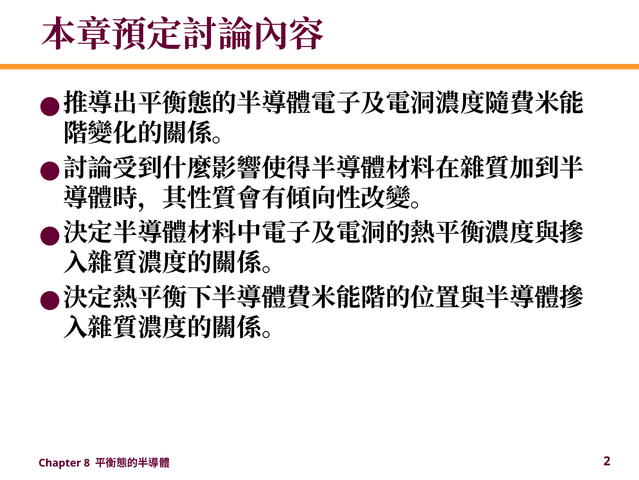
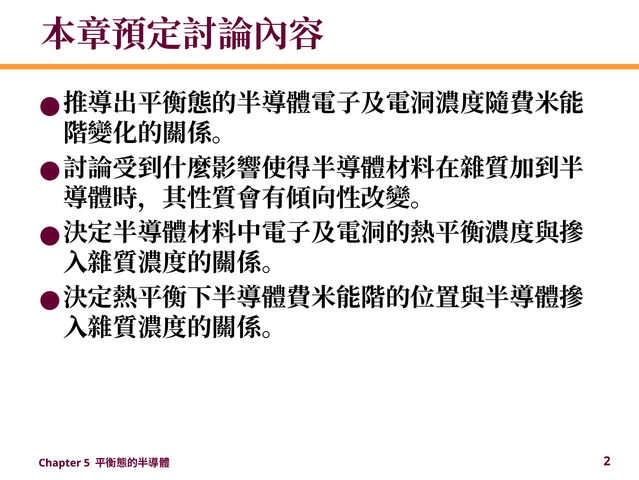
8: 8 -> 5 (87, 462)
